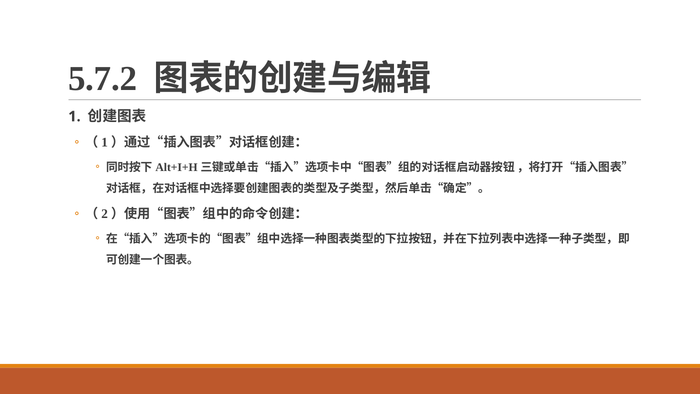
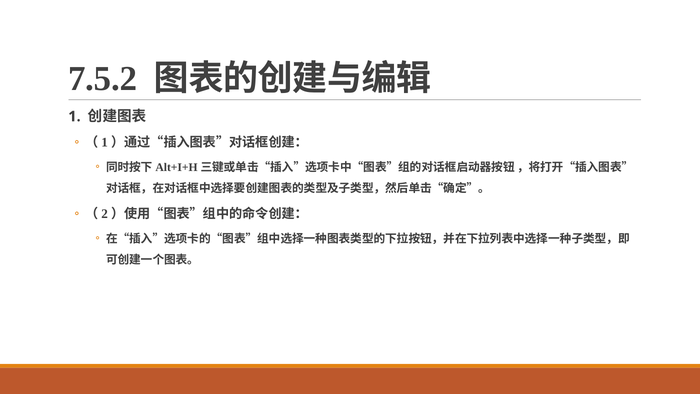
5.7.2: 5.7.2 -> 7.5.2 (103, 78)
